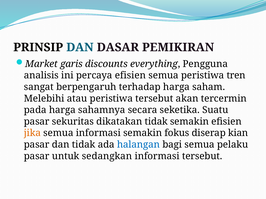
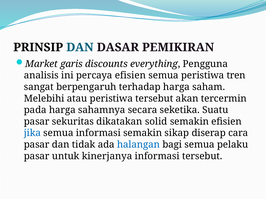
dikatakan tidak: tidak -> solid (156, 122)
jika colour: orange -> blue (32, 133)
fokus: fokus -> sikap (177, 133)
diserap kian: kian -> cara (238, 133)
sedangkan: sedangkan -> kinerjanya (107, 156)
